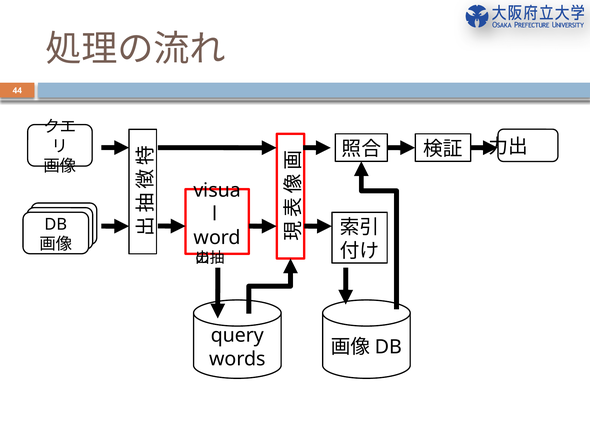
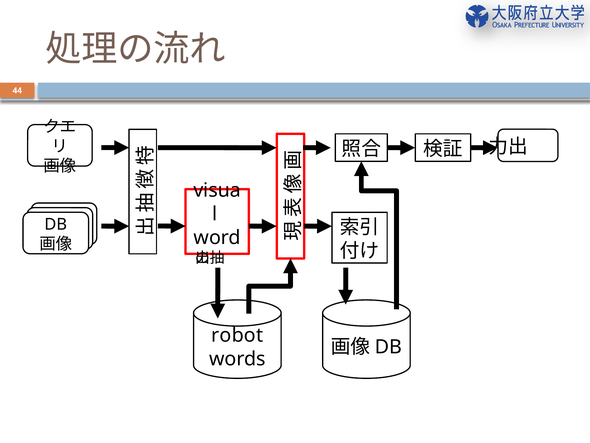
query: query -> robot (237, 335)
